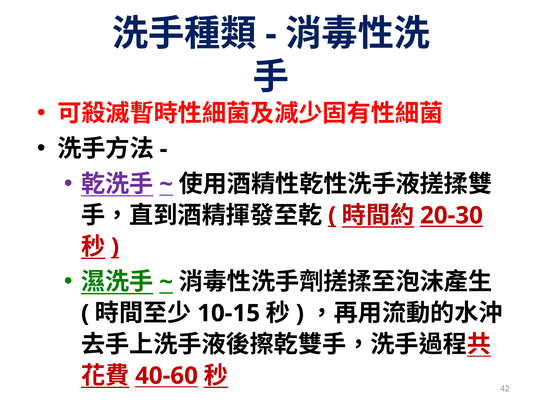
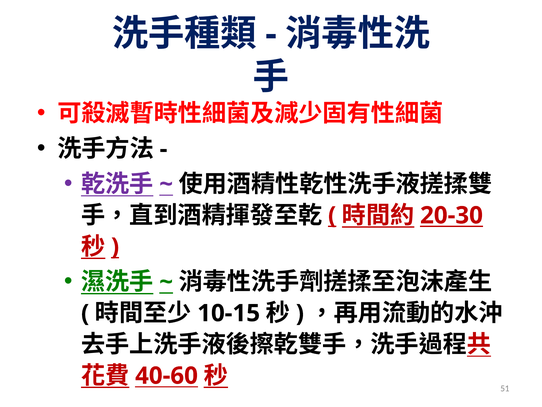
42: 42 -> 51 (505, 388)
